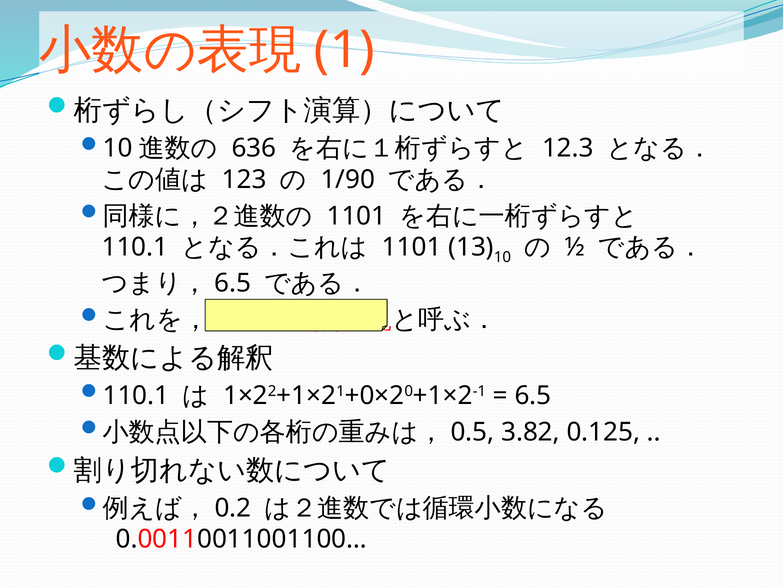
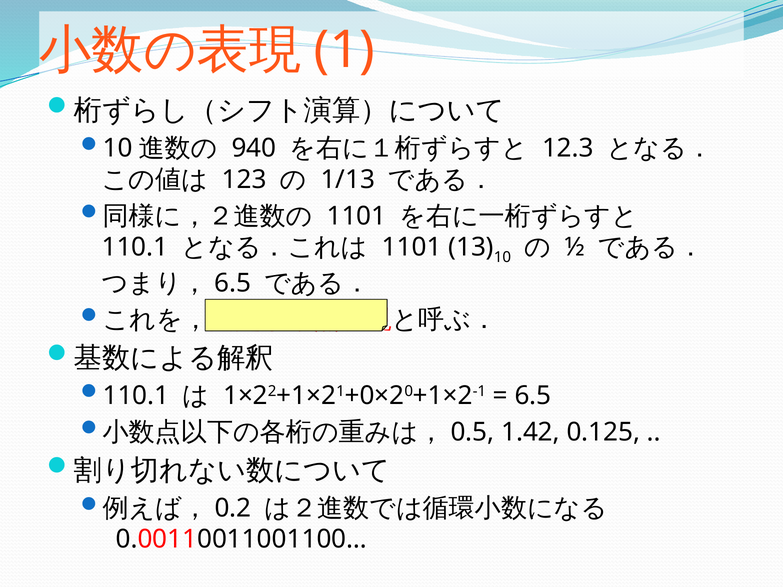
636: 636 -> 940 (254, 148)
1/90: 1/90 -> 1/13 (348, 180)
3.82: 3.82 -> 1.42 (530, 432)
